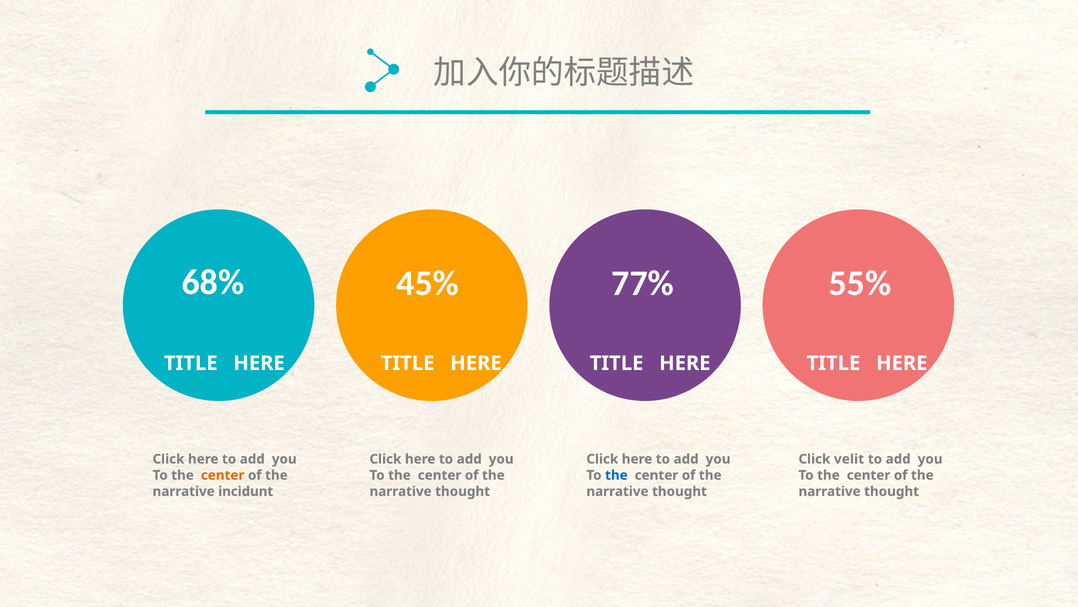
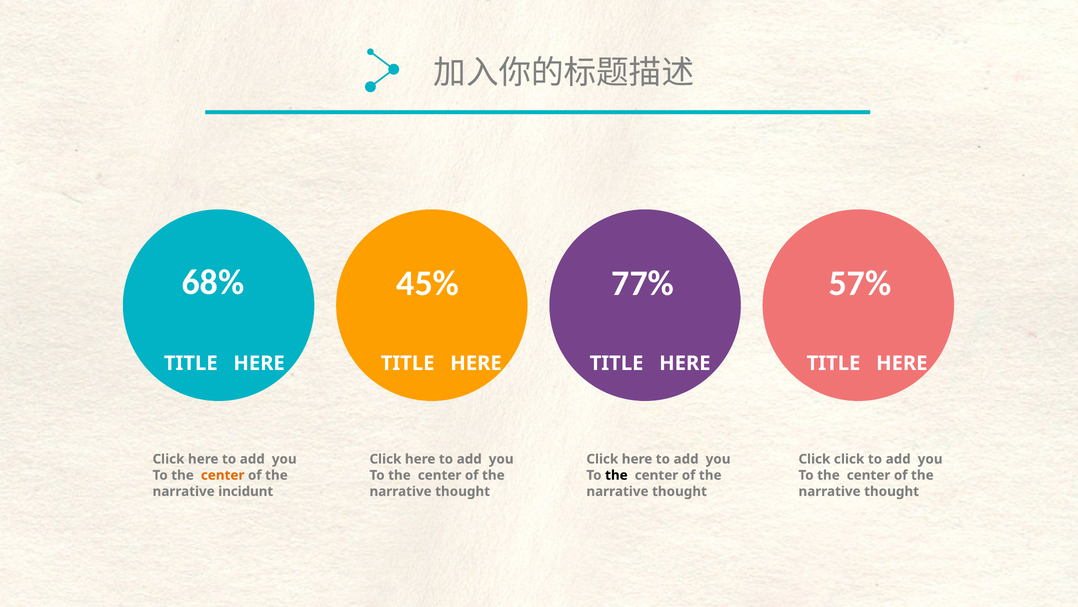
55%: 55% -> 57% (860, 283)
Click velit: velit -> click (849, 459)
the colour: blue -> black (616, 475)
